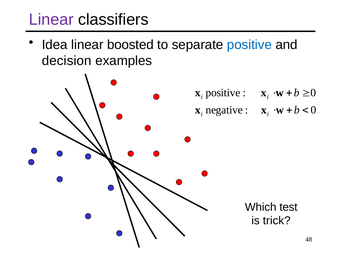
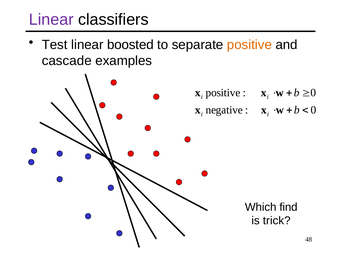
Idea: Idea -> Test (55, 45)
positive colour: blue -> orange (249, 45)
decision: decision -> cascade (67, 61)
test: test -> find (288, 207)
